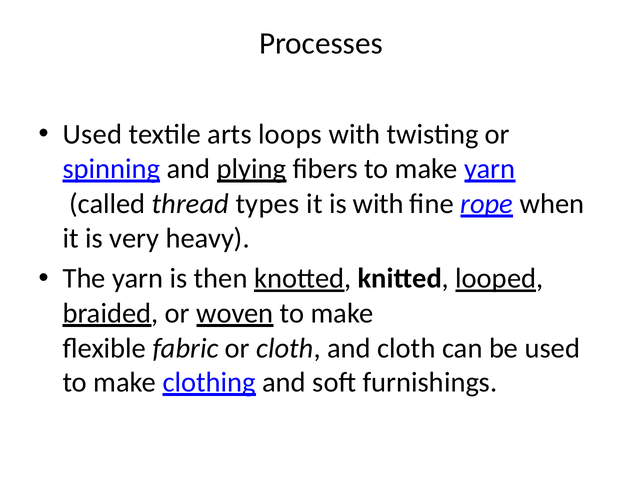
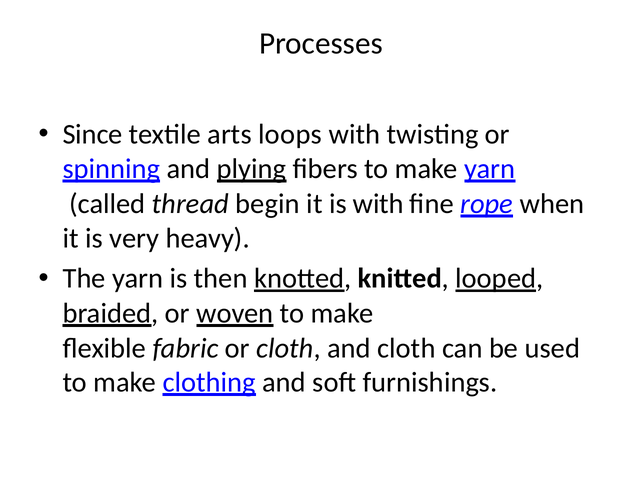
Used: Used -> Since (93, 135)
types: types -> begin (268, 204)
